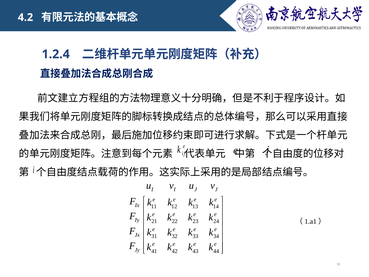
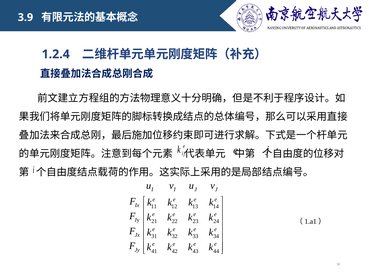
4.2: 4.2 -> 3.9 (25, 17)
